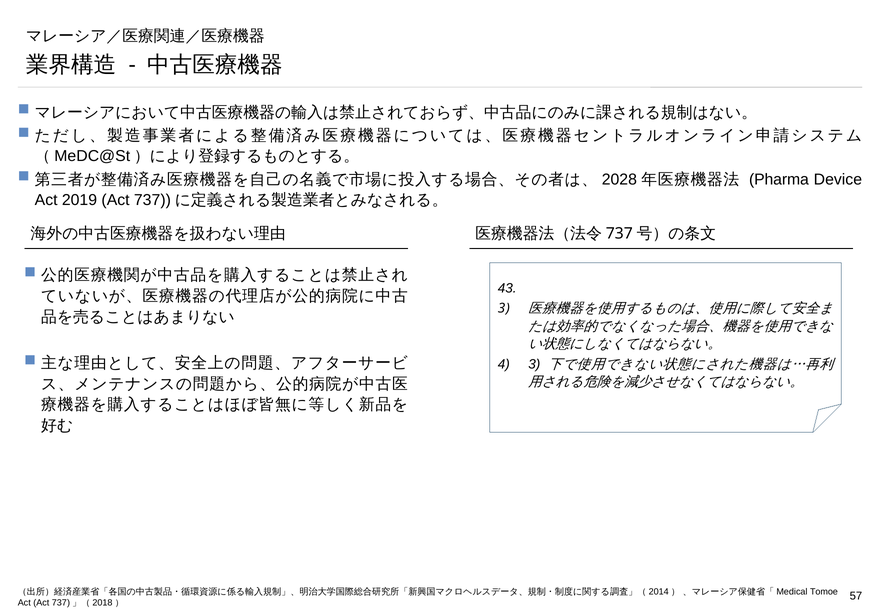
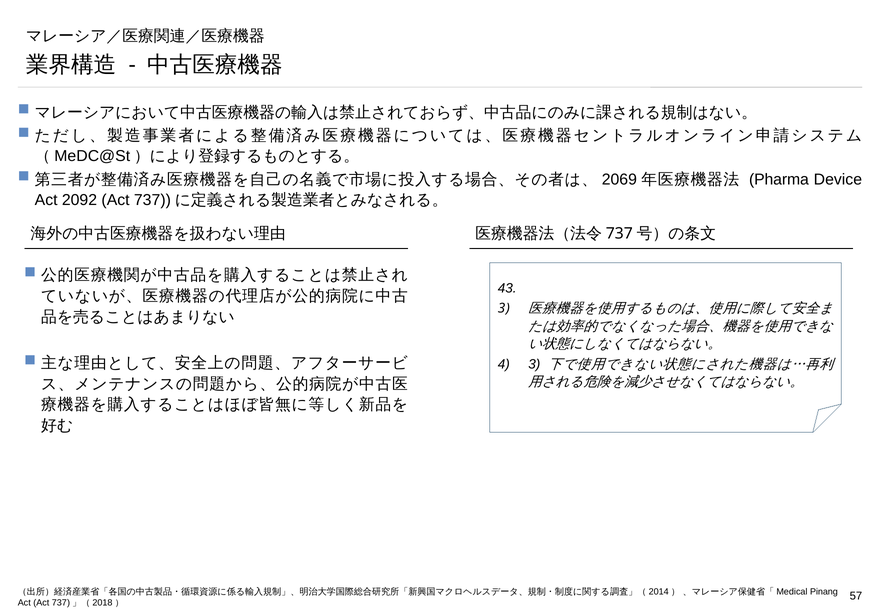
2028: 2028 -> 2069 (619, 179)
2019: 2019 -> 2092 (79, 200)
Tomoe: Tomoe -> Pinang (824, 592)
